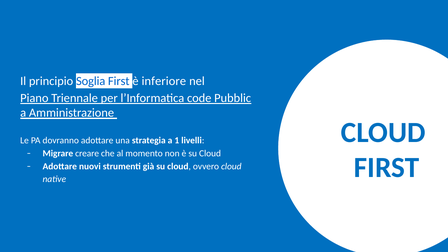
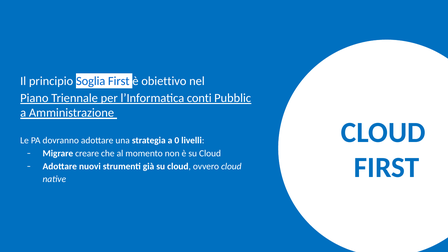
inferiore: inferiore -> obiettivo (164, 81)
code: code -> conti (199, 98)
1: 1 -> 0 (177, 141)
